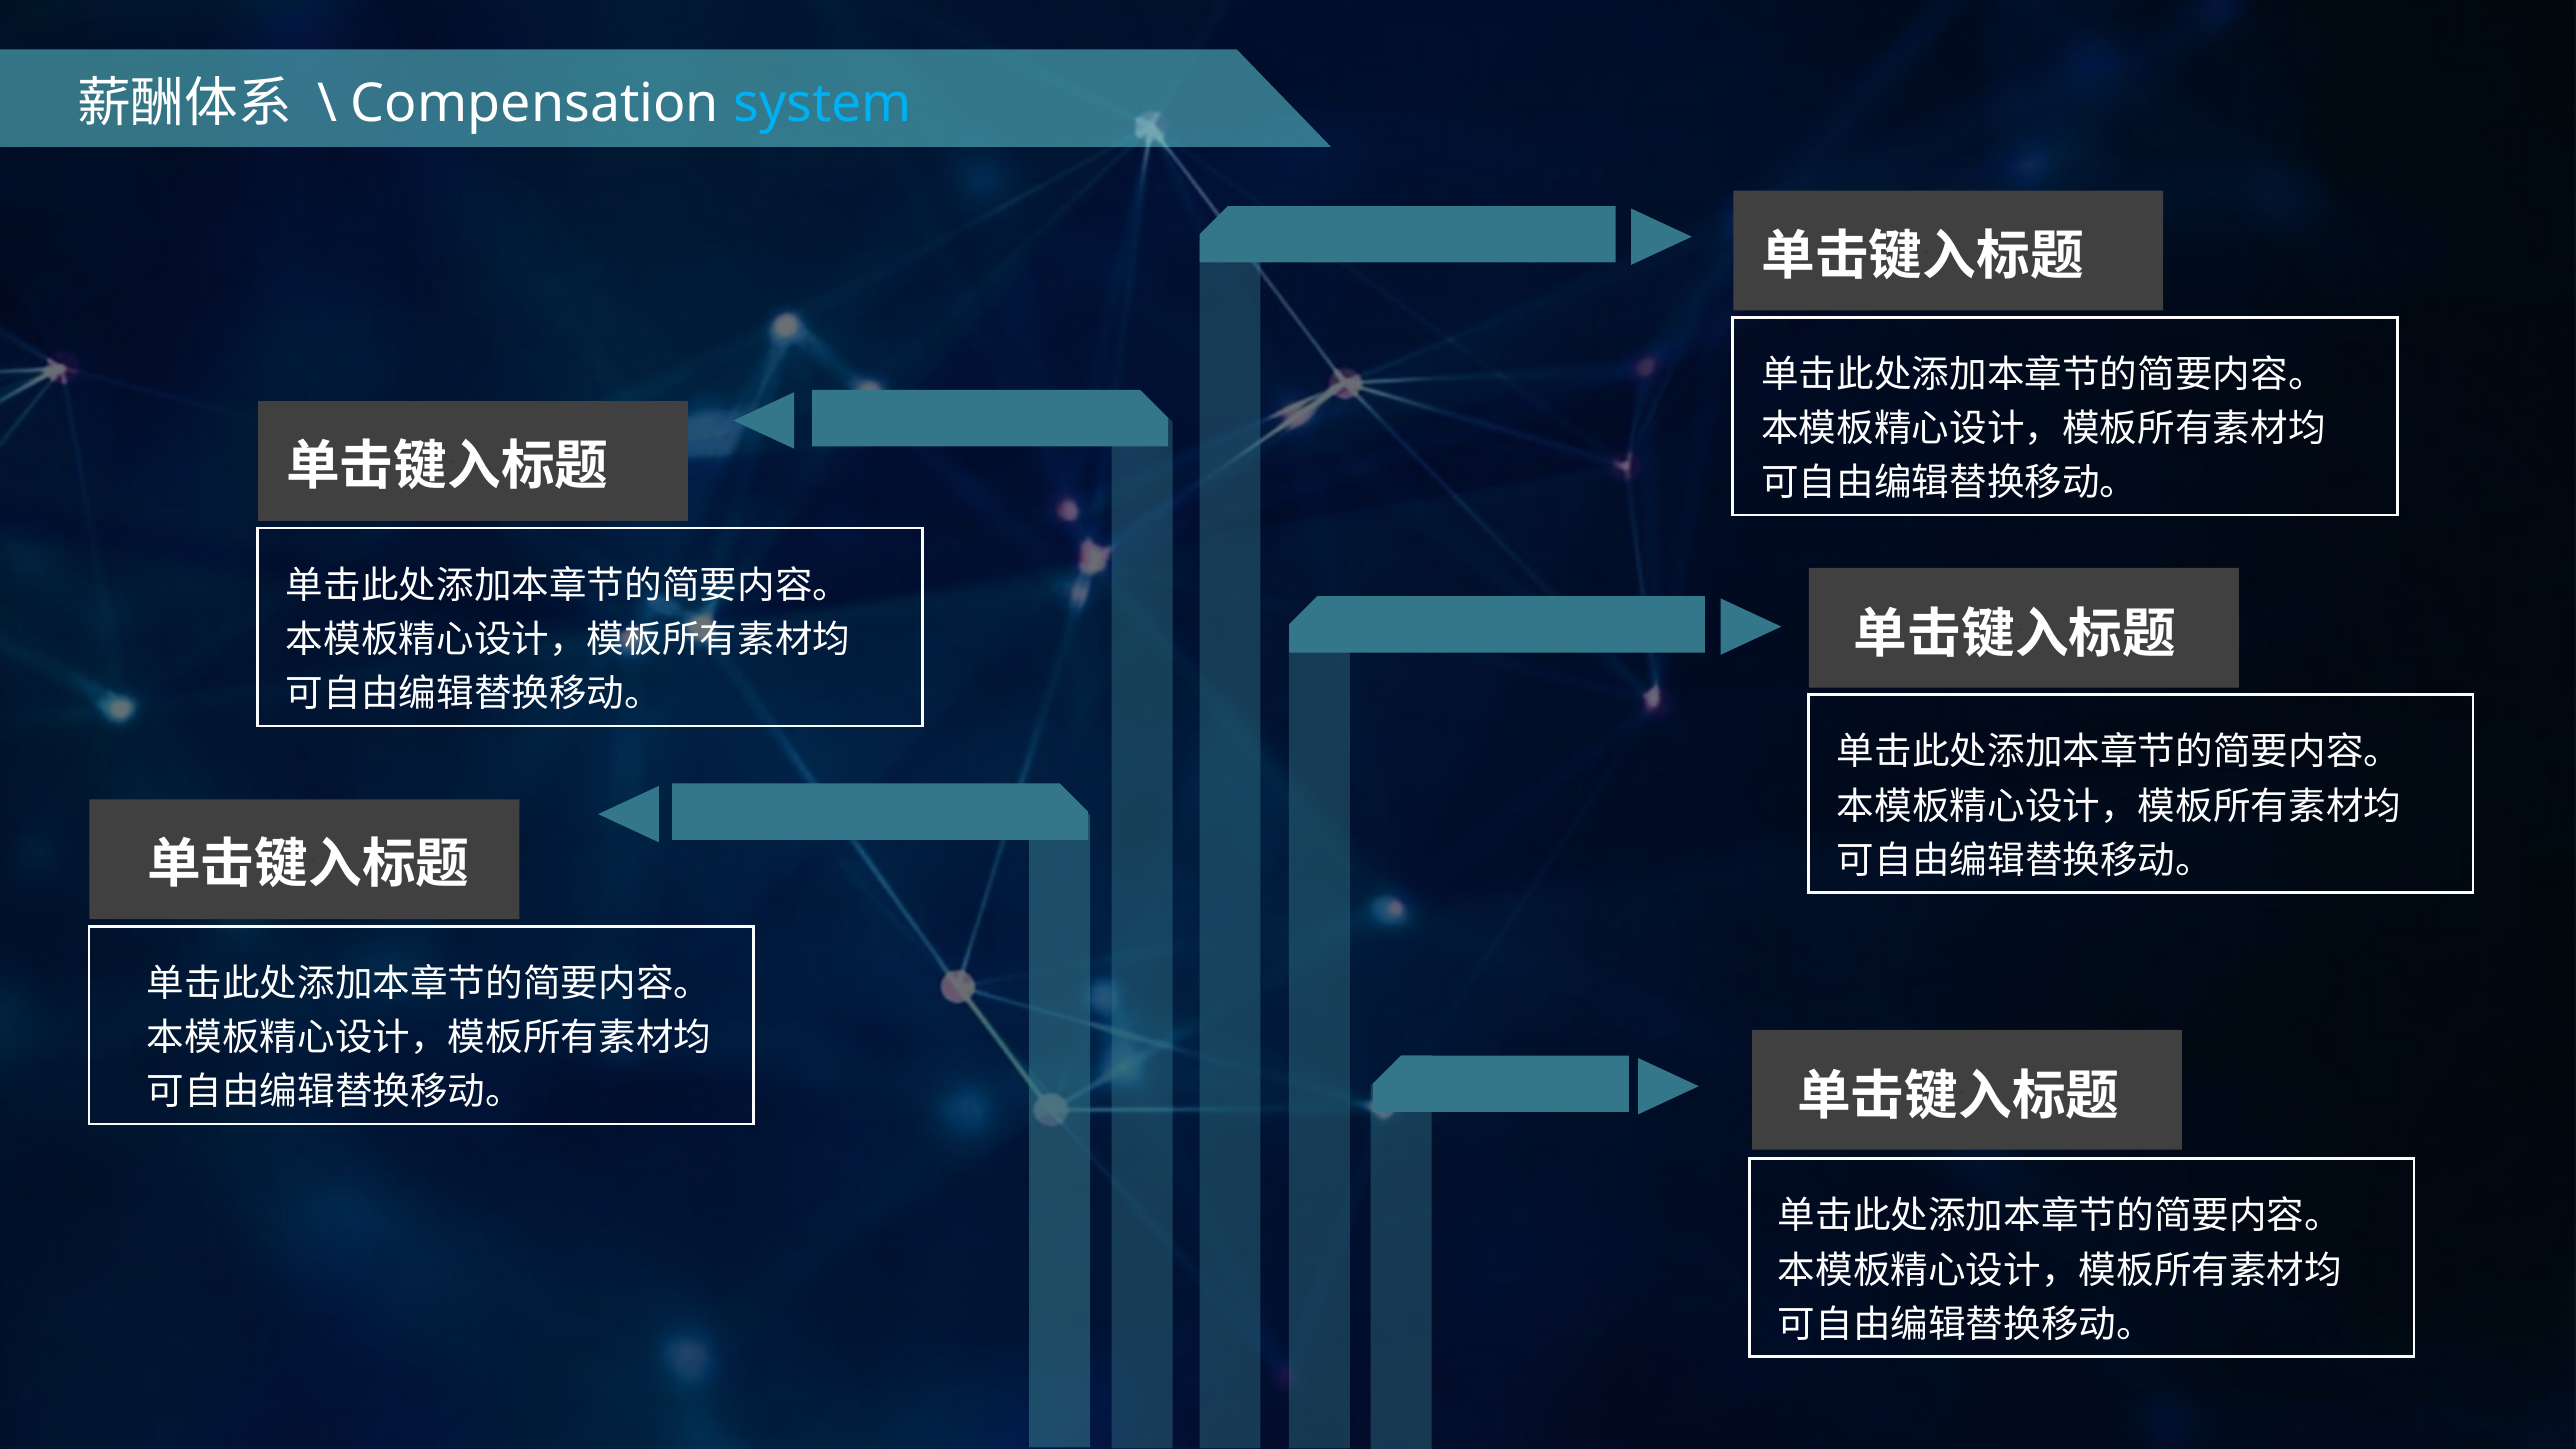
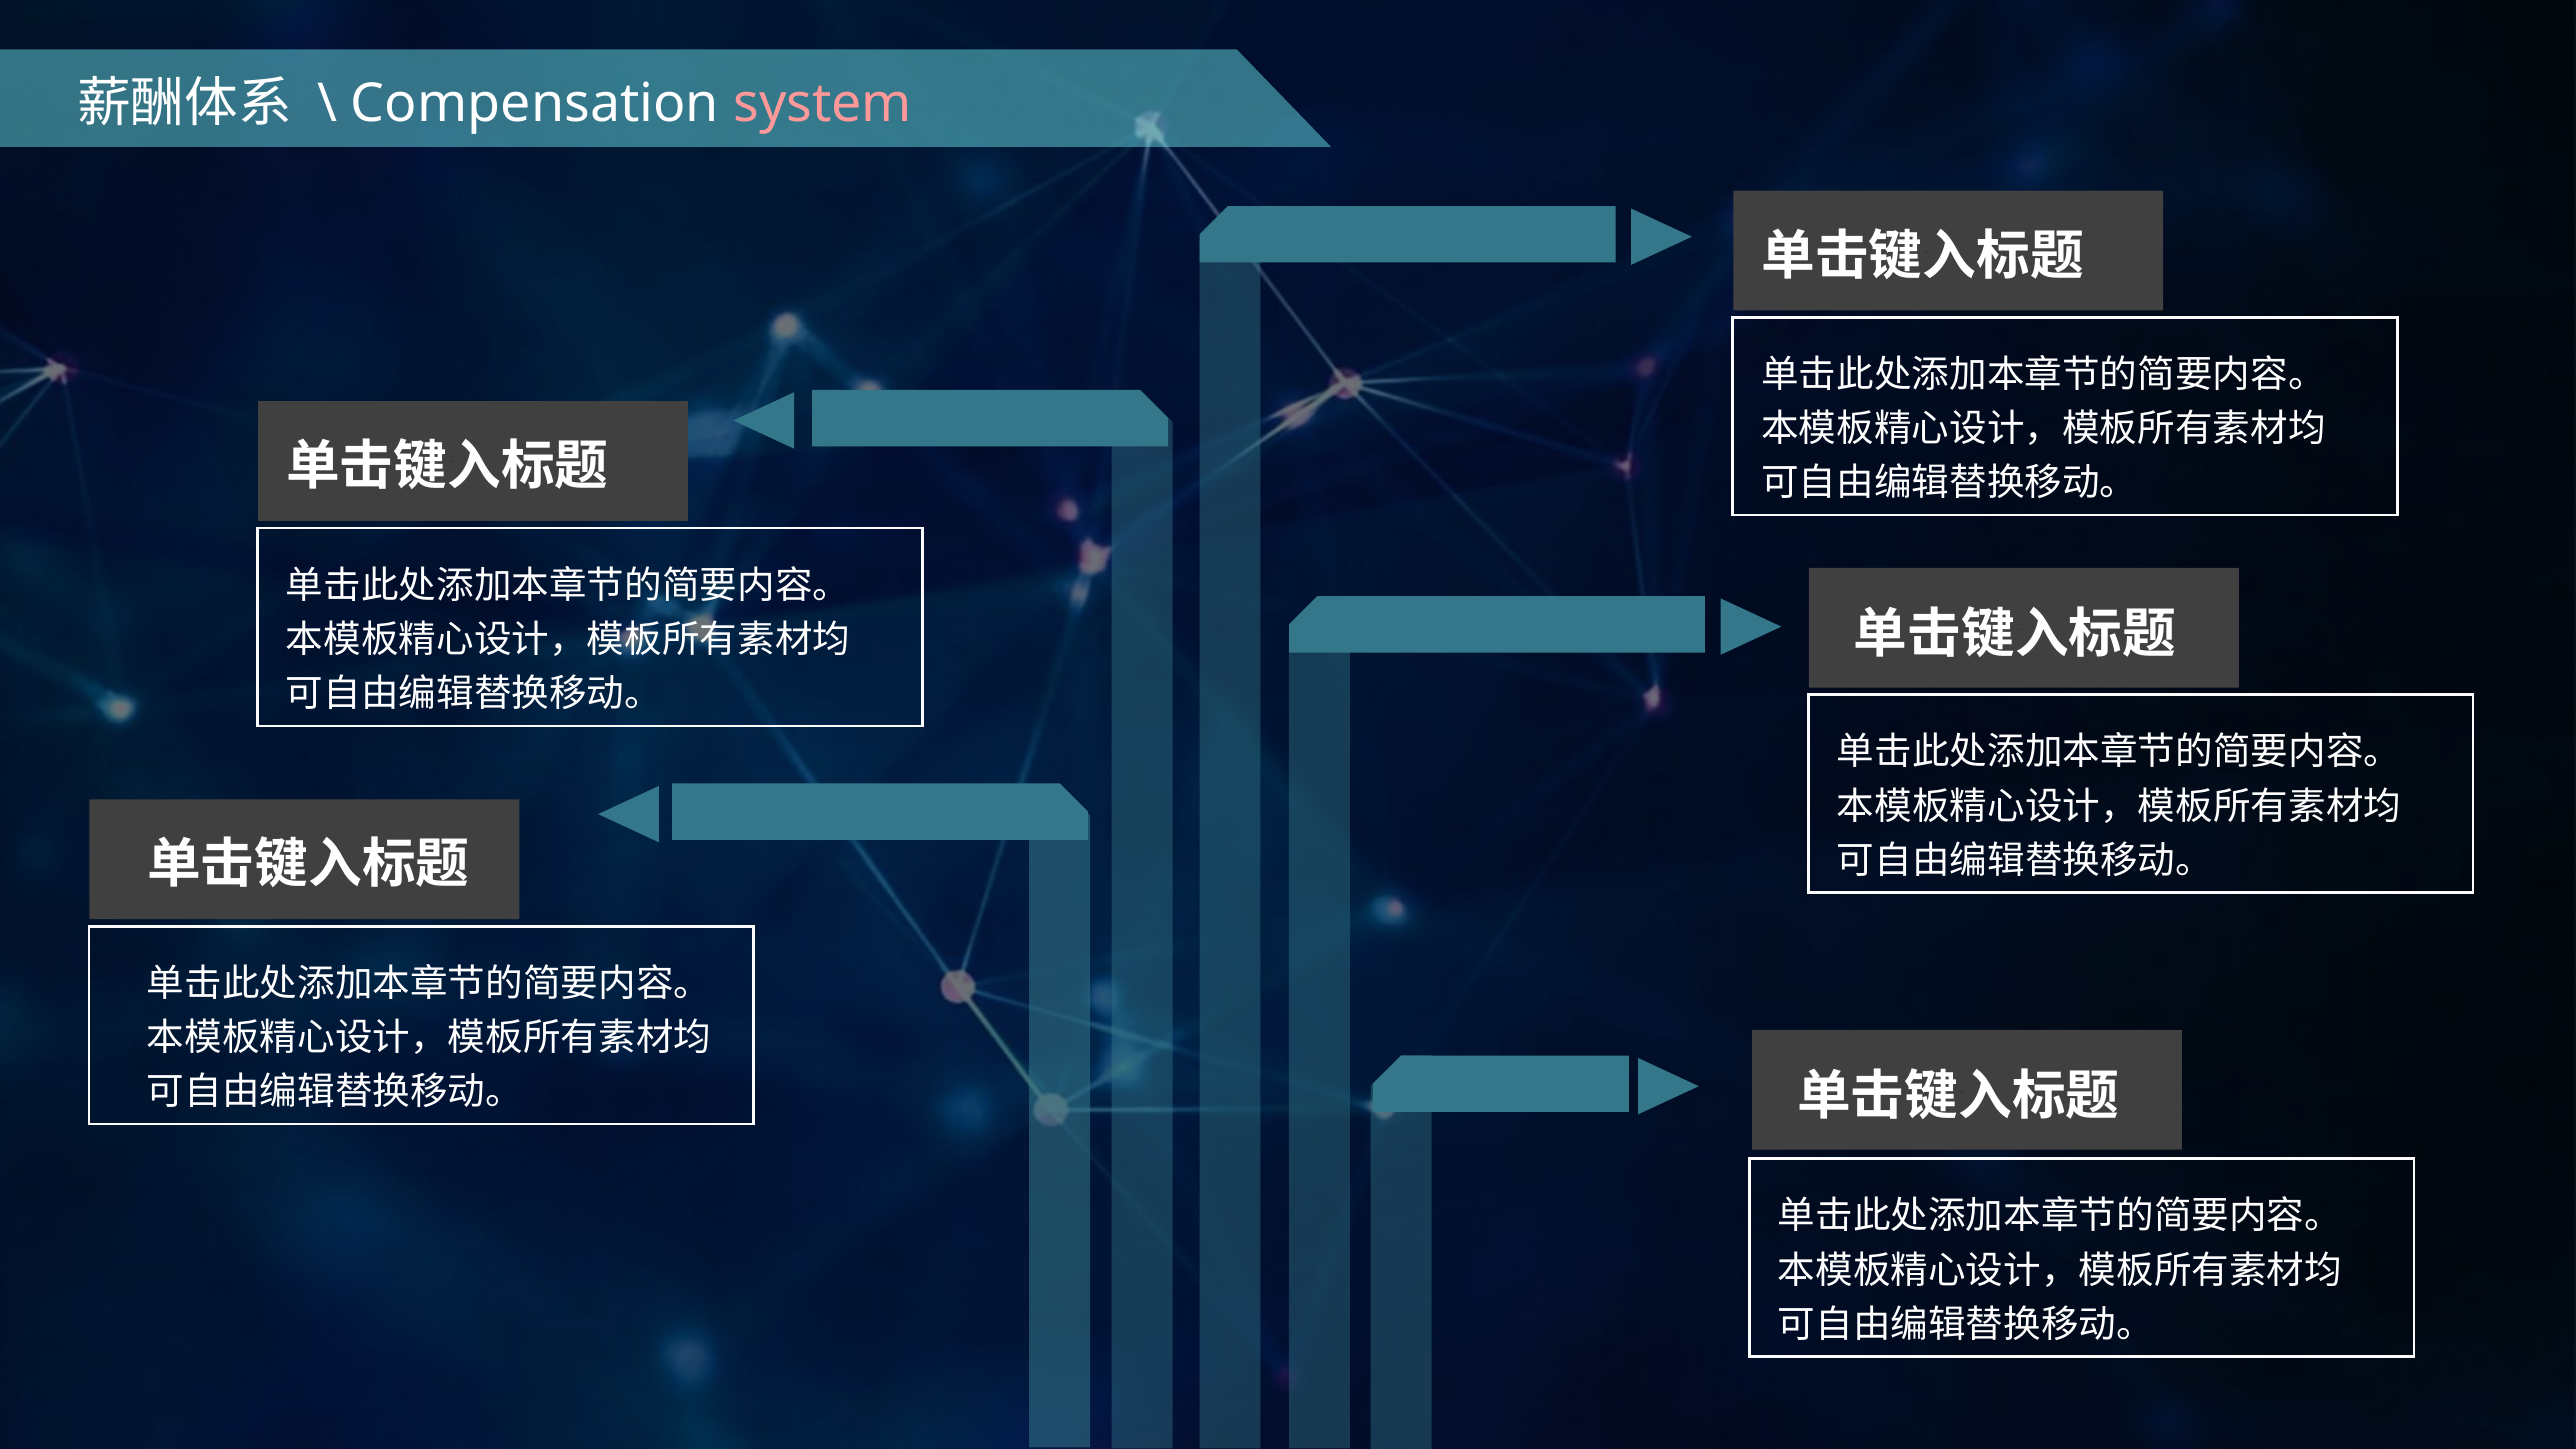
system colour: light blue -> pink (823, 104)
